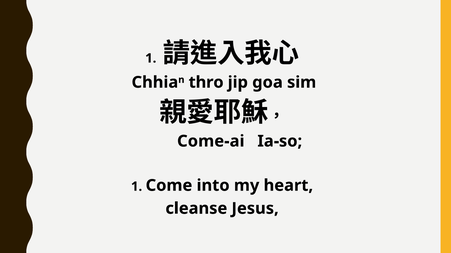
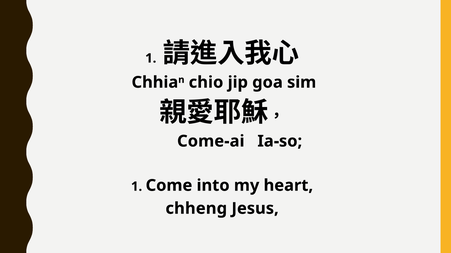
thro: thro -> chio (206, 83)
cleanse: cleanse -> chheng (196, 209)
